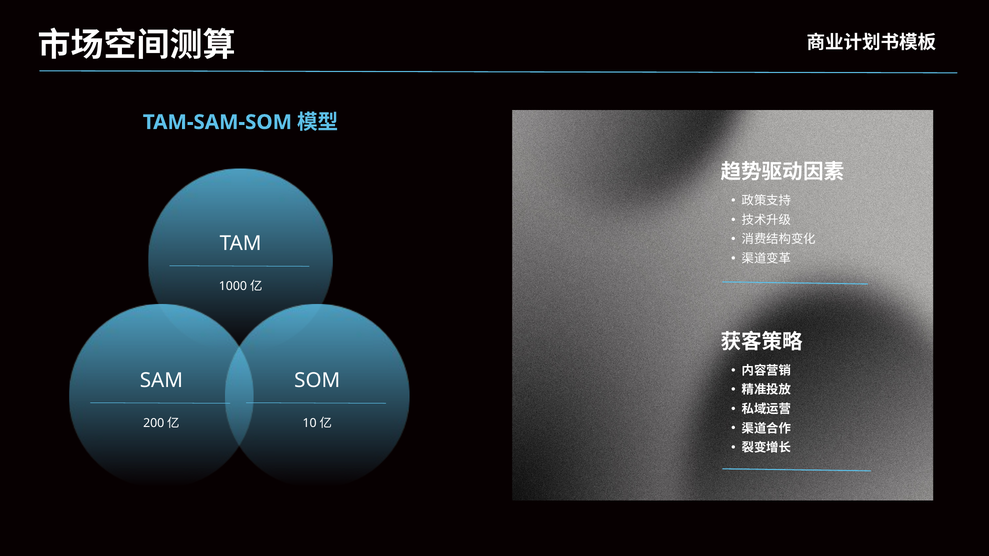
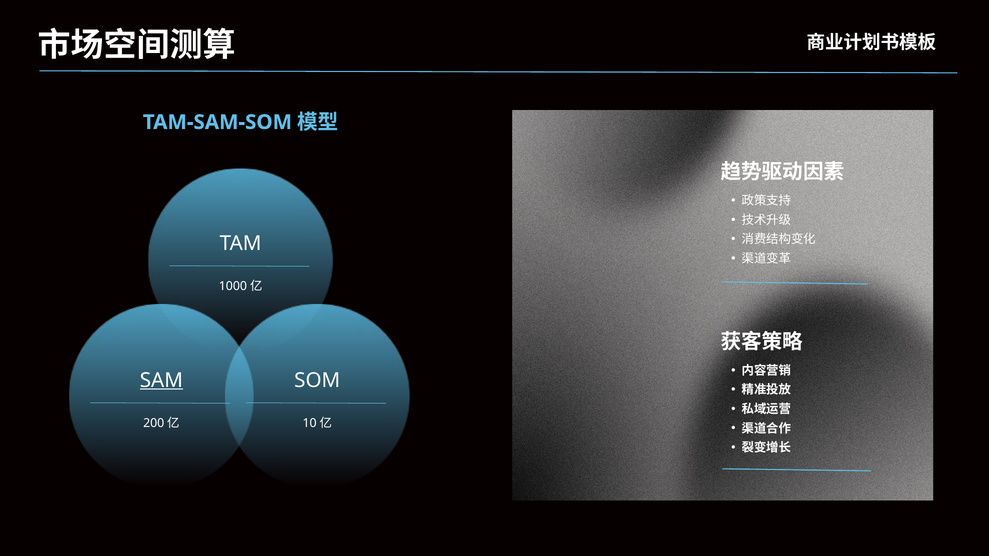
SAM underline: none -> present (161, 380)
